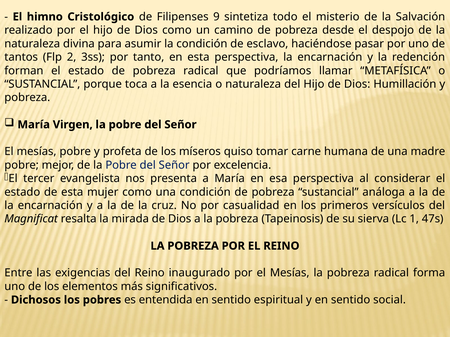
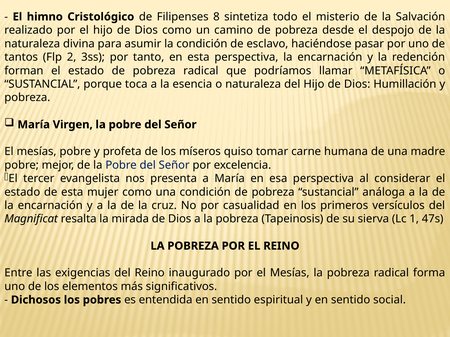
9: 9 -> 8 (216, 17)
